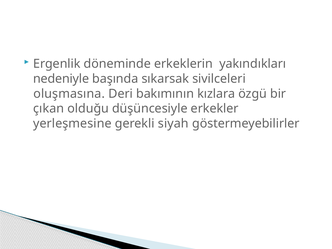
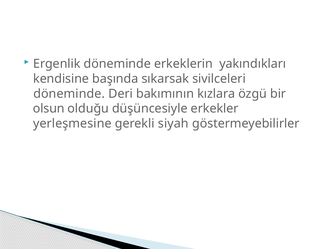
nedeniyle: nedeniyle -> kendisine (61, 79)
oluşmasına: oluşmasına -> döneminde (69, 94)
çıkan: çıkan -> olsun (49, 109)
